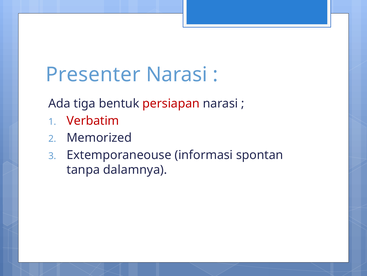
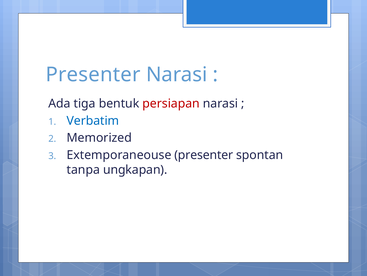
Verbatim colour: red -> blue (93, 120)
Extemporaneouse informasi: informasi -> presenter (204, 155)
dalamnya: dalamnya -> ungkapan (135, 169)
